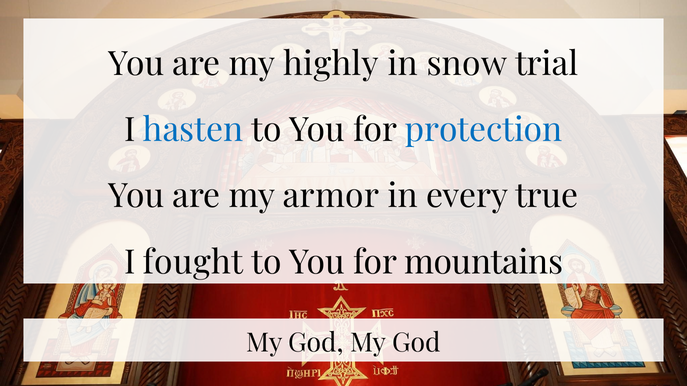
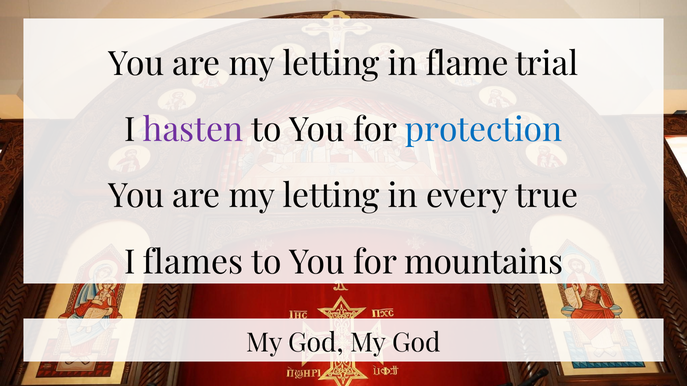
highly: highly -> letting (331, 64)
snow: snow -> flame (467, 64)
hasten colour: blue -> purple (193, 130)
armor: armor -> letting (331, 197)
fought: fought -> flames (193, 263)
